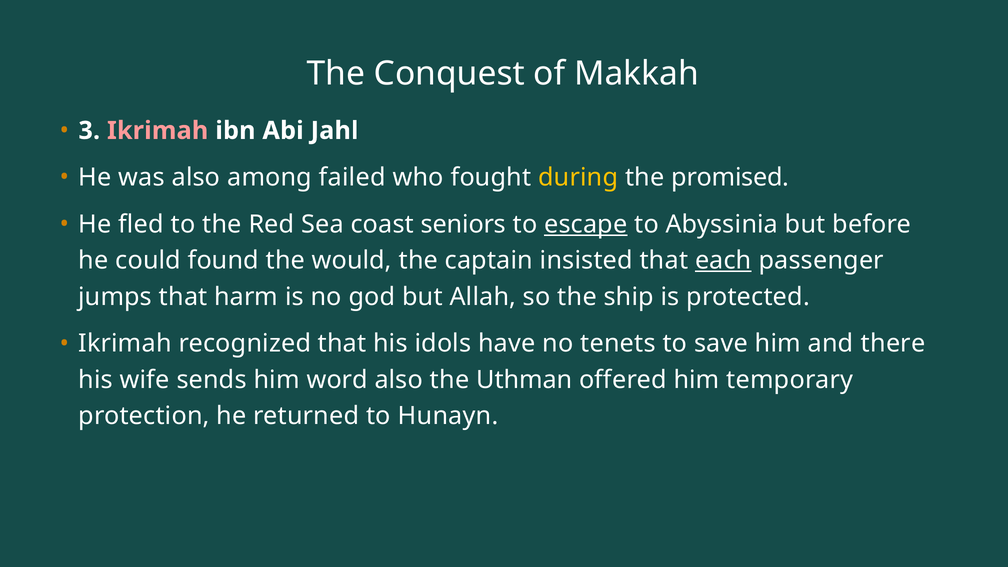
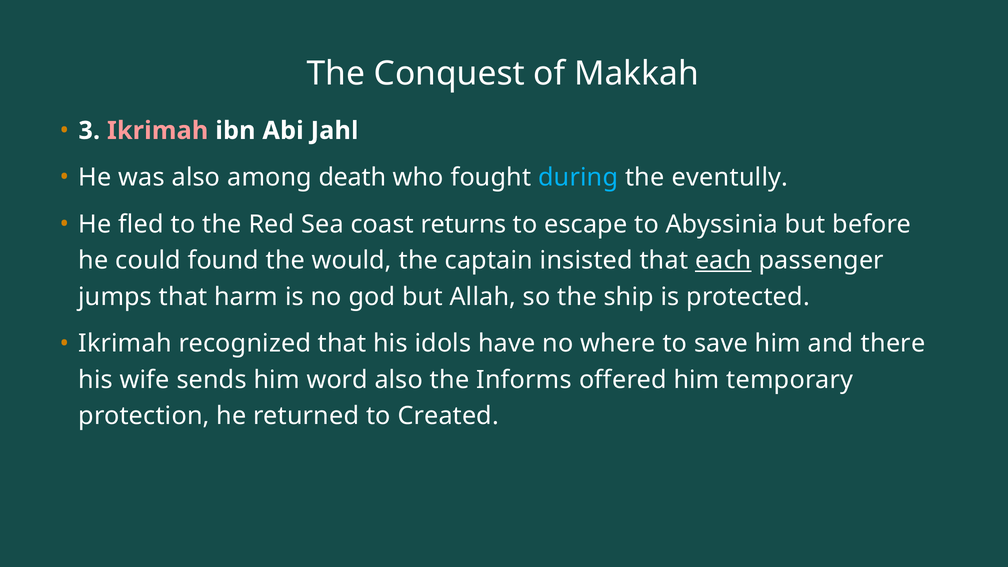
failed: failed -> death (352, 177)
during colour: yellow -> light blue (578, 177)
promised: promised -> eventully (730, 177)
seniors: seniors -> returns (463, 224)
escape underline: present -> none (586, 224)
tenets: tenets -> where (618, 344)
Uthman: Uthman -> Informs (524, 380)
Hunayn: Hunayn -> Created (448, 416)
